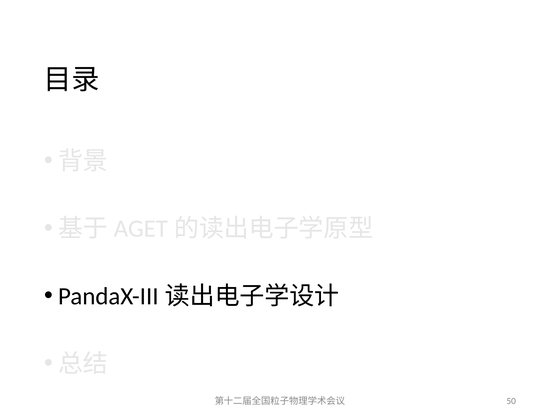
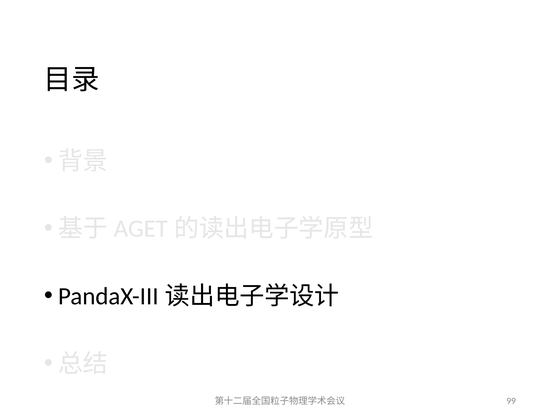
50: 50 -> 99 (511, 401)
